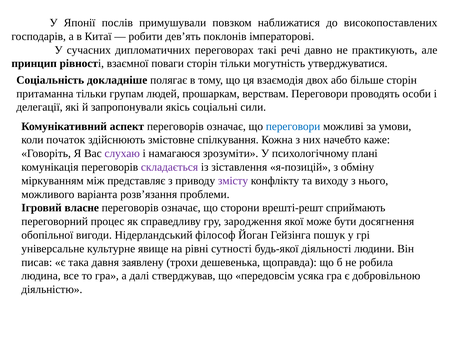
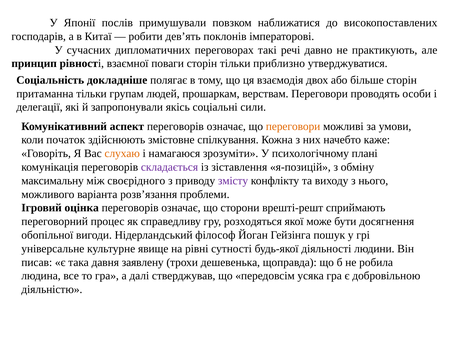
могутність: могутність -> приблизно (279, 63)
переговори colour: blue -> orange (293, 126)
слухаю colour: purple -> orange (122, 153)
міркуванням: міркуванням -> максимальну (53, 181)
представляє: представляє -> своєрідного (136, 181)
власне: власне -> оцінка (82, 208)
зародження: зародження -> розходяться (253, 221)
